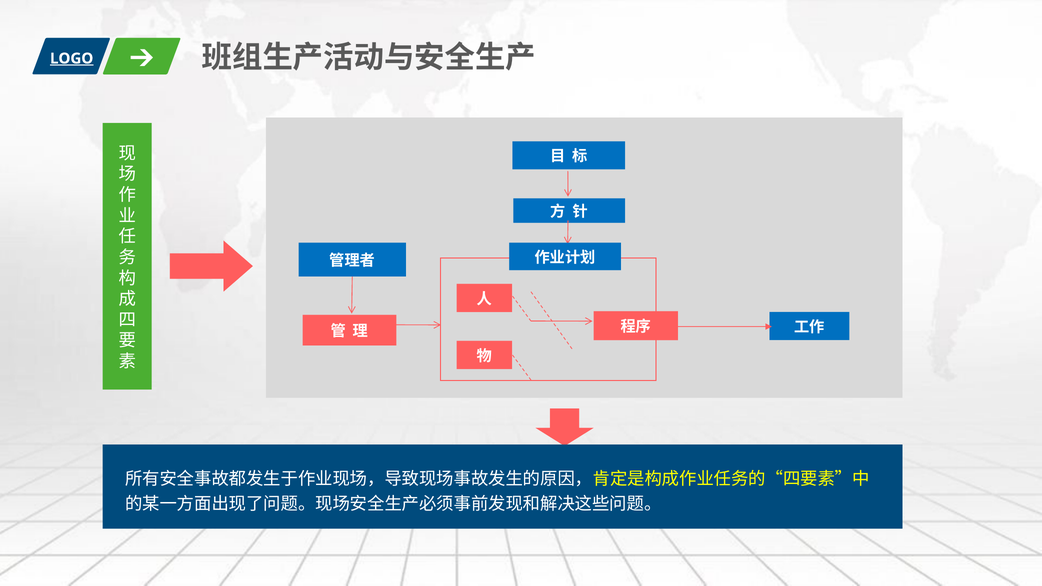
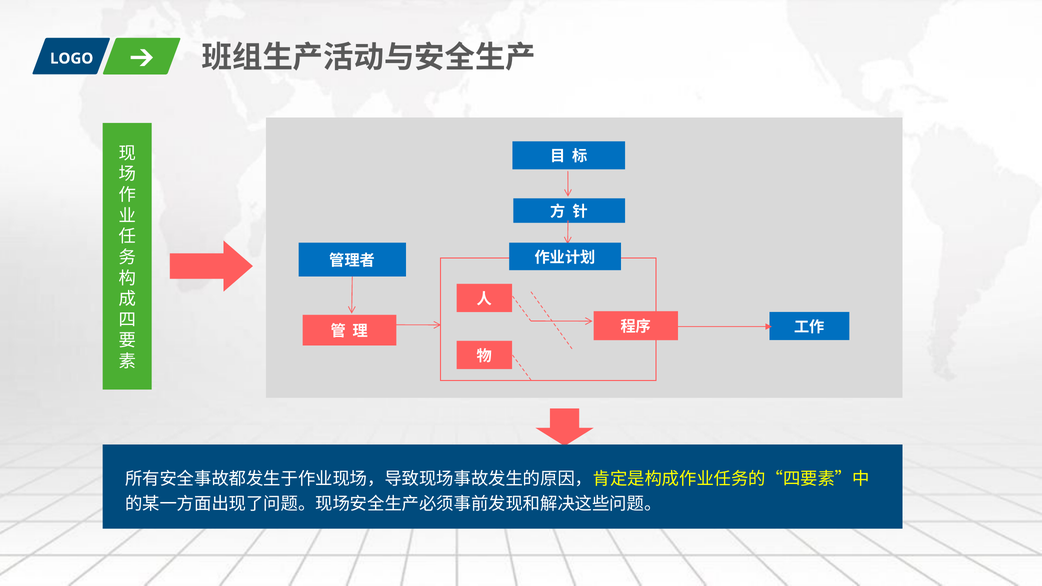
LOGO underline: present -> none (72, 59)
